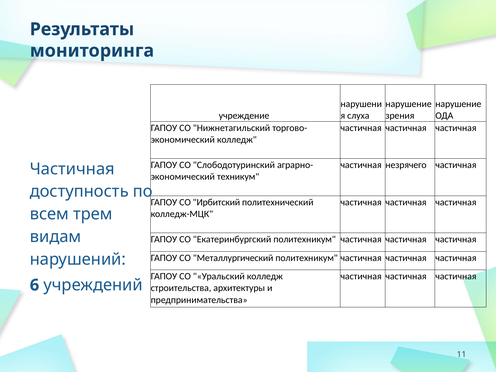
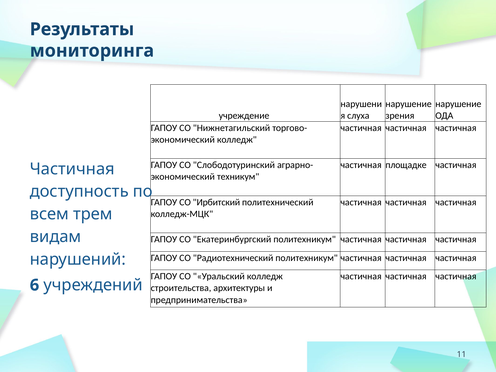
незрячего: незрячего -> площадке (406, 165)
Металлургический: Металлургический -> Радиотехнический (233, 258)
